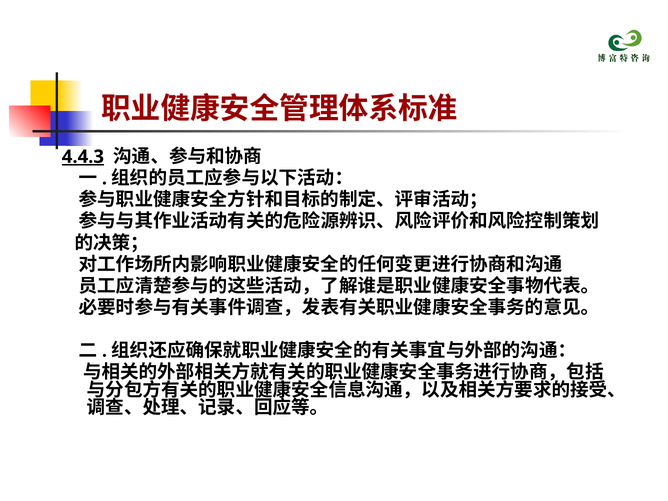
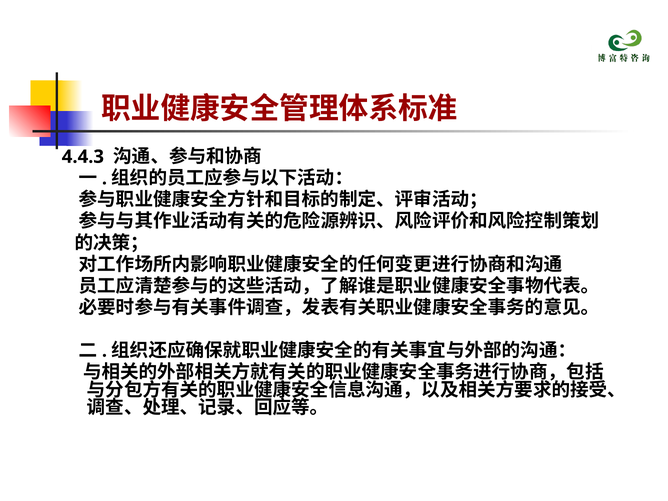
4.4.3 underline: present -> none (83, 157)
